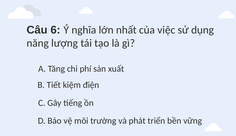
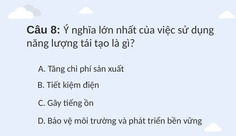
6: 6 -> 8 (56, 30)
